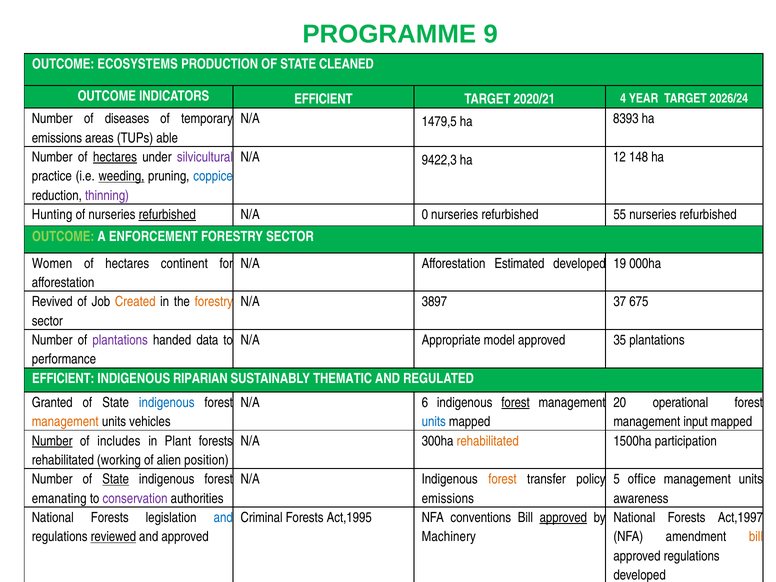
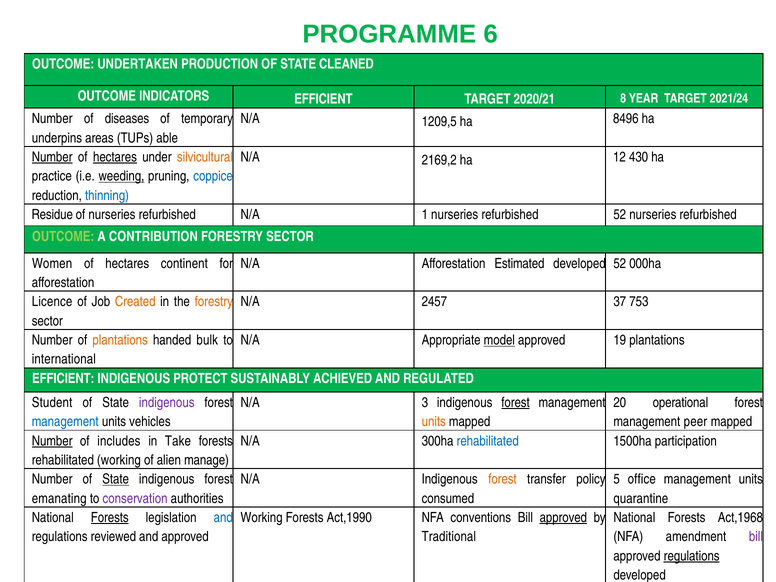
9: 9 -> 6 (491, 34)
ECOSYSTEMS: ECOSYSTEMS -> UNDERTAKEN (138, 64)
4: 4 -> 8 (623, 98)
2026/24: 2026/24 -> 2021/24 (729, 98)
1479,5: 1479,5 -> 1209,5 (439, 122)
8393: 8393 -> 8496 (626, 119)
emissions: emissions -> underpins (57, 138)
Number underline: none -> present (52, 157)
silvicultural colour: purple -> orange (205, 157)
9422,3: 9422,3 -> 2169,2 (439, 160)
148: 148 -> 430 (639, 157)
thinning colour: purple -> blue (107, 195)
Hunting: Hunting -> Residue (52, 215)
refurbished underline: present -> none (167, 215)
0: 0 -> 1 (425, 215)
refurbished 55: 55 -> 52 (620, 215)
ENFORCEMENT: ENFORCEMENT -> CONTRIBUTION (153, 236)
developed 19: 19 -> 52 (620, 263)
Revived: Revived -> Licence (52, 302)
3897: 3897 -> 2457 (434, 302)
675: 675 -> 753 (639, 302)
plantations colour: purple -> orange (120, 340)
data: data -> bulk (207, 340)
model underline: none -> present (499, 340)
35: 35 -> 19 (620, 340)
performance: performance -> international (64, 359)
RIPARIAN: RIPARIAN -> PROTECT (200, 379)
THEMATIC: THEMATIC -> ACHIEVED (343, 379)
Granted: Granted -> Student (52, 403)
indigenous colour: blue -> purple (167, 403)
6: 6 -> 3 (425, 403)
management colour: orange -> blue (65, 422)
units colour: blue -> orange (434, 422)
input: input -> peer (695, 422)
Plant: Plant -> Take (178, 441)
rehabilitated colour: orange -> blue (488, 441)
position: position -> manage (207, 460)
emissions: emissions -> consumed (448, 498)
awareness: awareness -> quarantine (641, 498)
Forests underline: none -> present (110, 518)
Criminal: Criminal -> Working (262, 518)
Act,1995: Act,1995 -> Act,1990 (349, 518)
Act,1997: Act,1997 -> Act,1968 (740, 518)
reviewed underline: present -> none (113, 537)
Machinery: Machinery -> Traditional (449, 537)
bill colour: orange -> purple (756, 537)
regulations underline: none -> present (692, 556)
